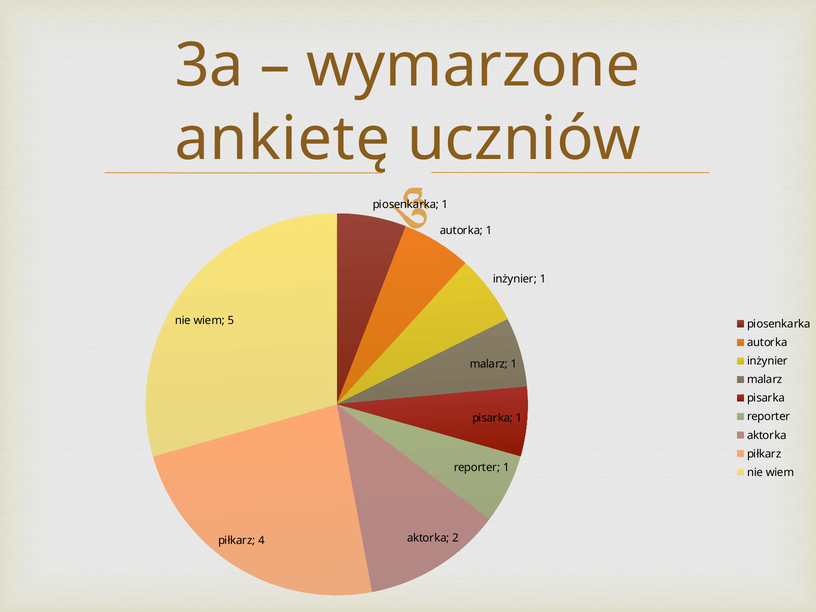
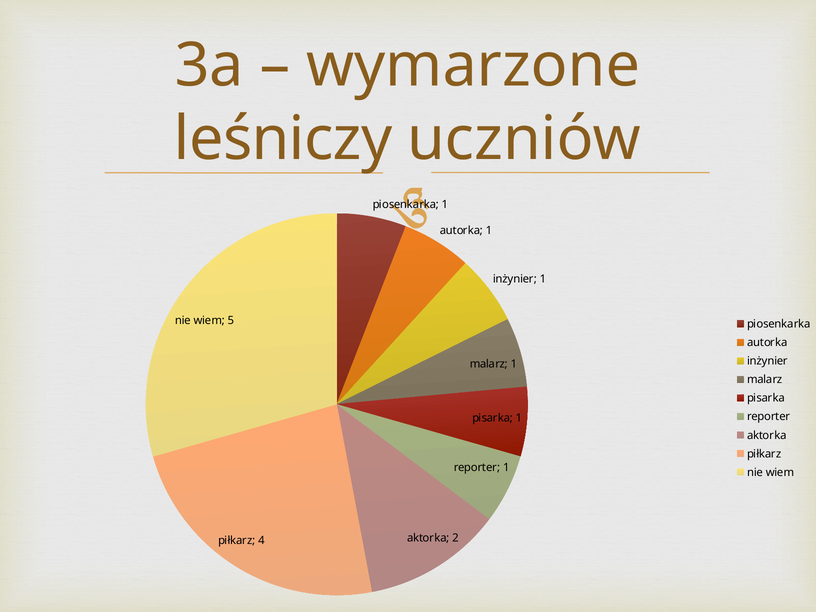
ankietę: ankietę -> leśniczy (283, 139)
